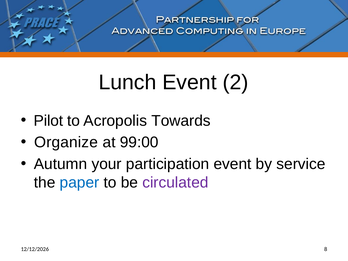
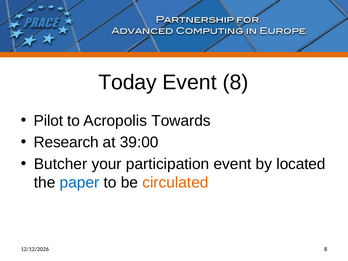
Lunch: Lunch -> Today (128, 82)
Event 2: 2 -> 8 (236, 82)
Organize: Organize -> Research (66, 142)
99:00: 99:00 -> 39:00 (139, 142)
Autumn: Autumn -> Butcher (61, 164)
service: service -> located (301, 164)
circulated colour: purple -> orange (175, 183)
